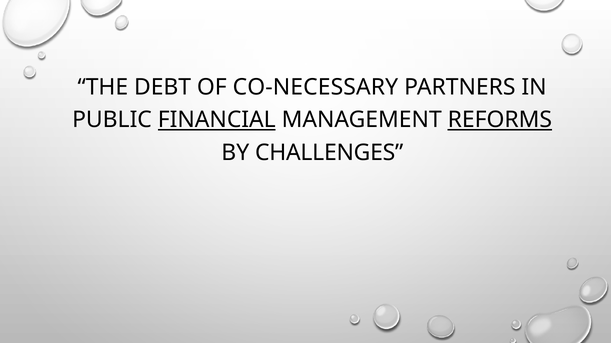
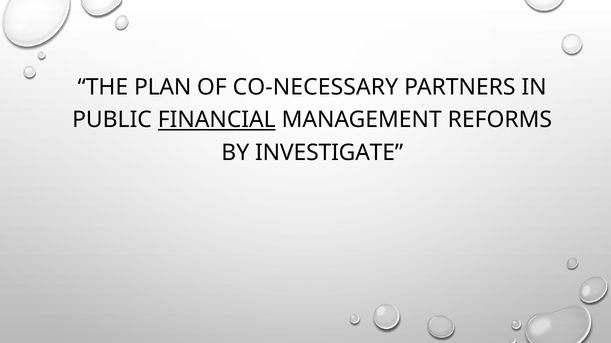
DEBT: DEBT -> PLAN (163, 87)
REFORMS underline: present -> none (500, 120)
CHALLENGES: CHALLENGES -> INVESTIGATE (329, 153)
